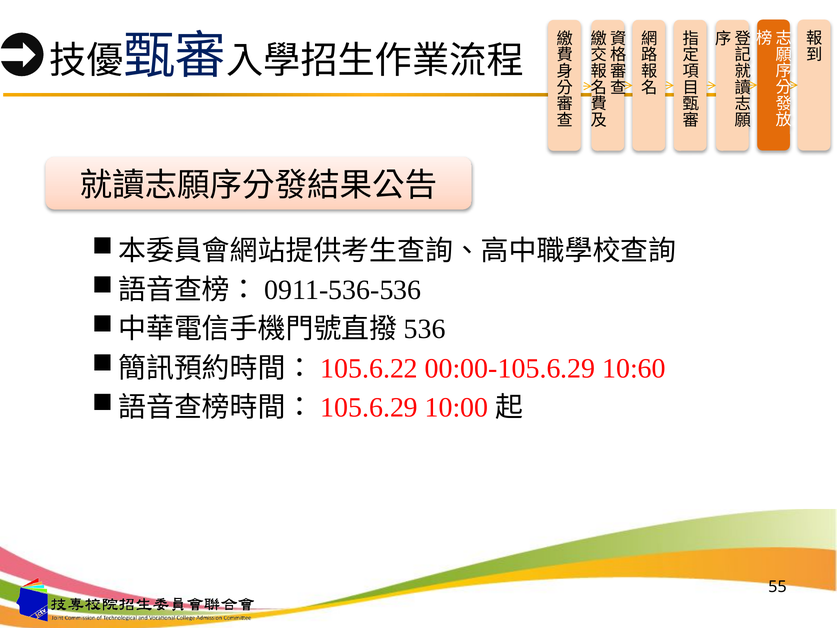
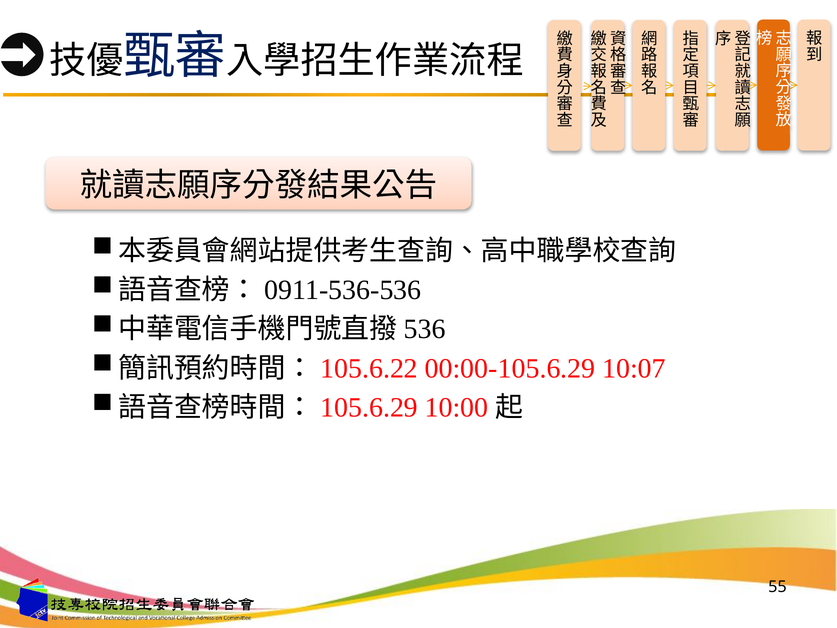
10:60: 10:60 -> 10:07 (634, 368)
